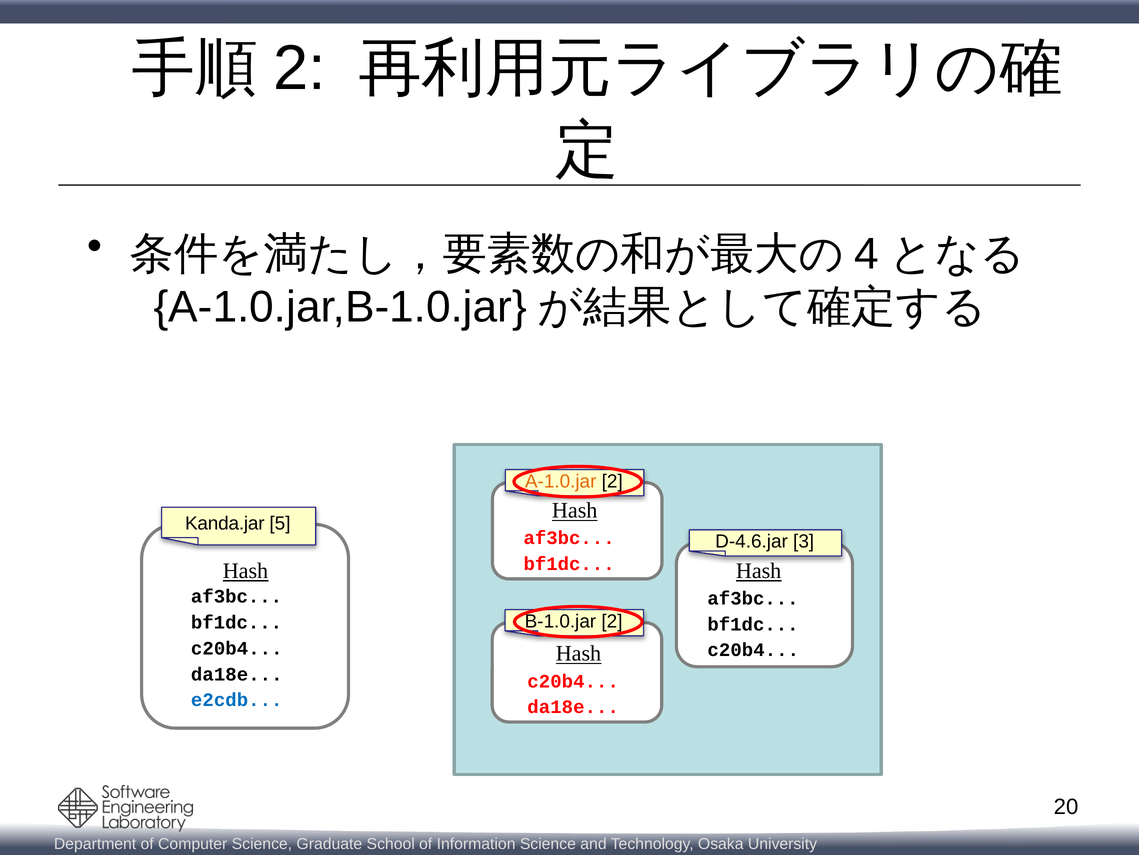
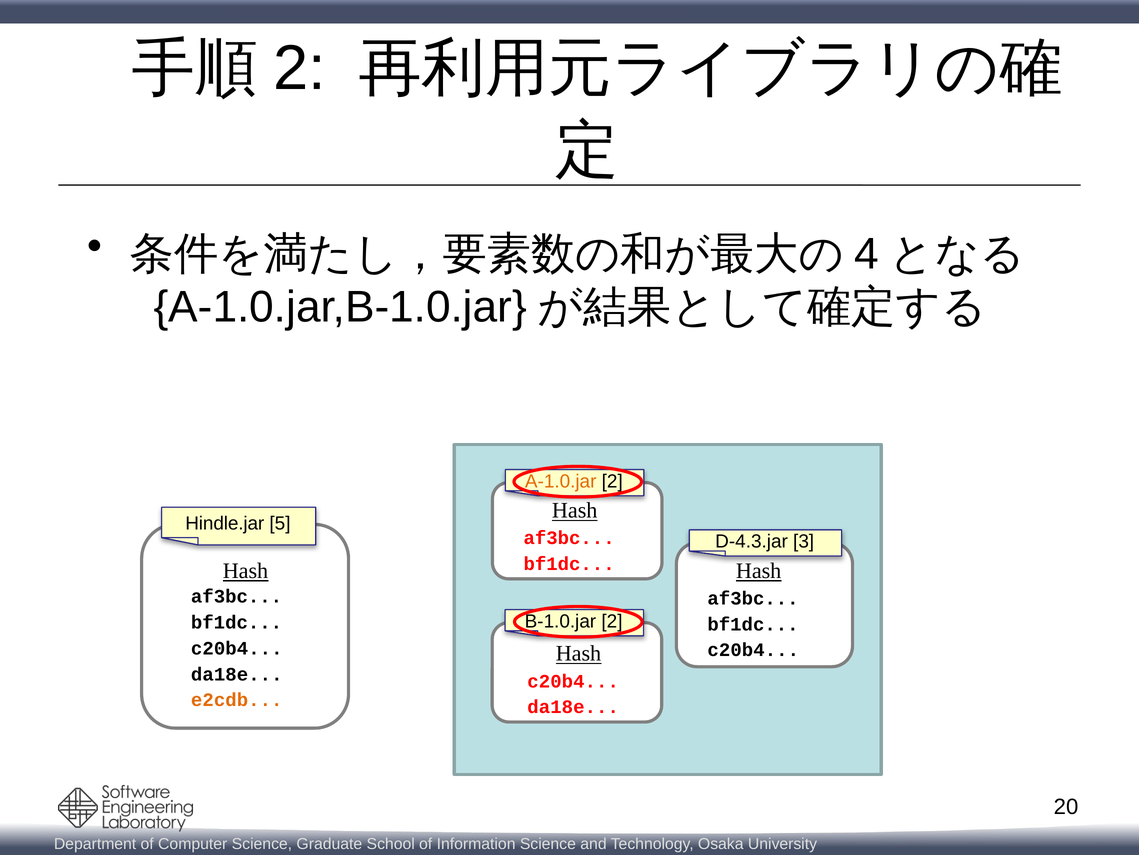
Kanda.jar: Kanda.jar -> Hindle.jar (225, 523)
D-4.6.jar: D-4.6.jar -> D-4.3.jar (752, 541)
e2cdb colour: blue -> orange (237, 700)
